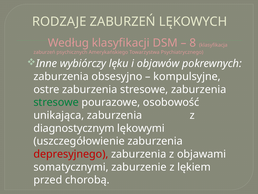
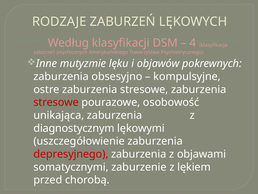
8: 8 -> 4 (193, 43)
wybiórczy: wybiórczy -> mutyzmie (83, 63)
stresowe colour: green -> red (56, 102)
